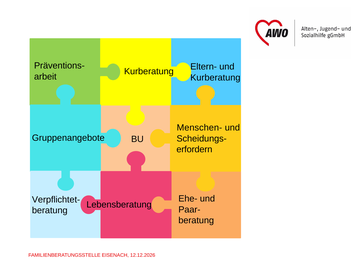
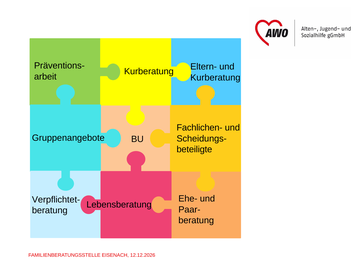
Menschen-: Menschen- -> Fachlichen- (199, 128)
erfordern: erfordern -> beteiligte (194, 149)
